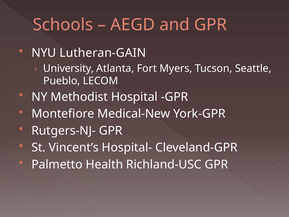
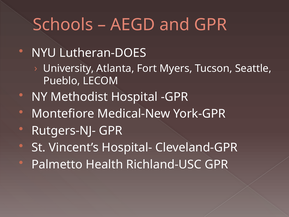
Lutheran-GAIN: Lutheran-GAIN -> Lutheran-DOES (103, 53)
